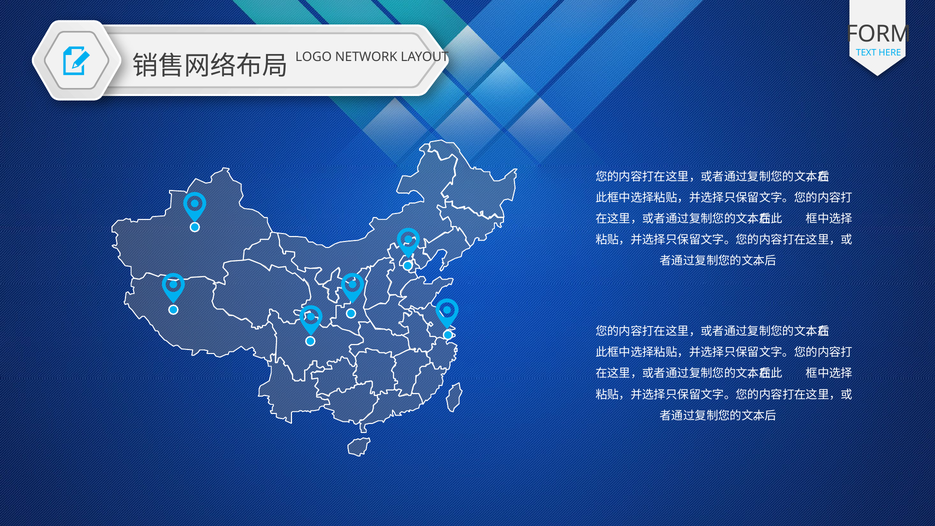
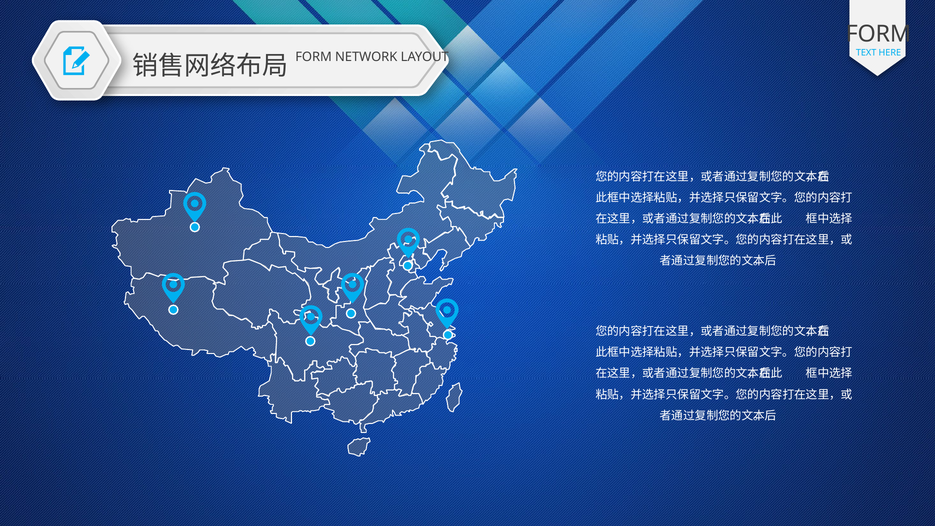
LOGO: LOGO -> FORM (314, 57)
